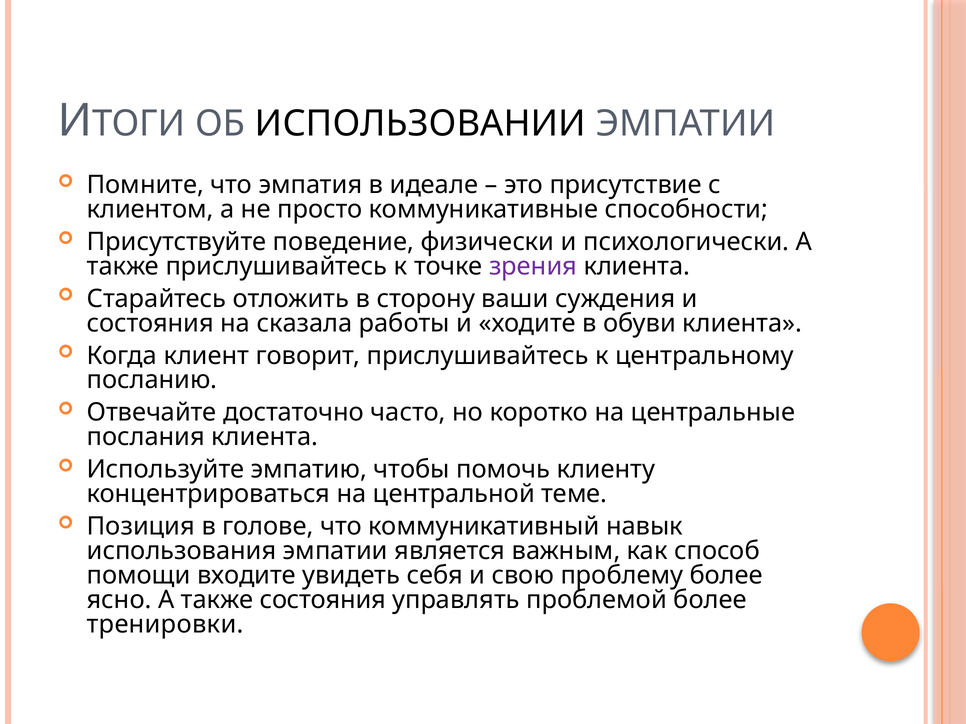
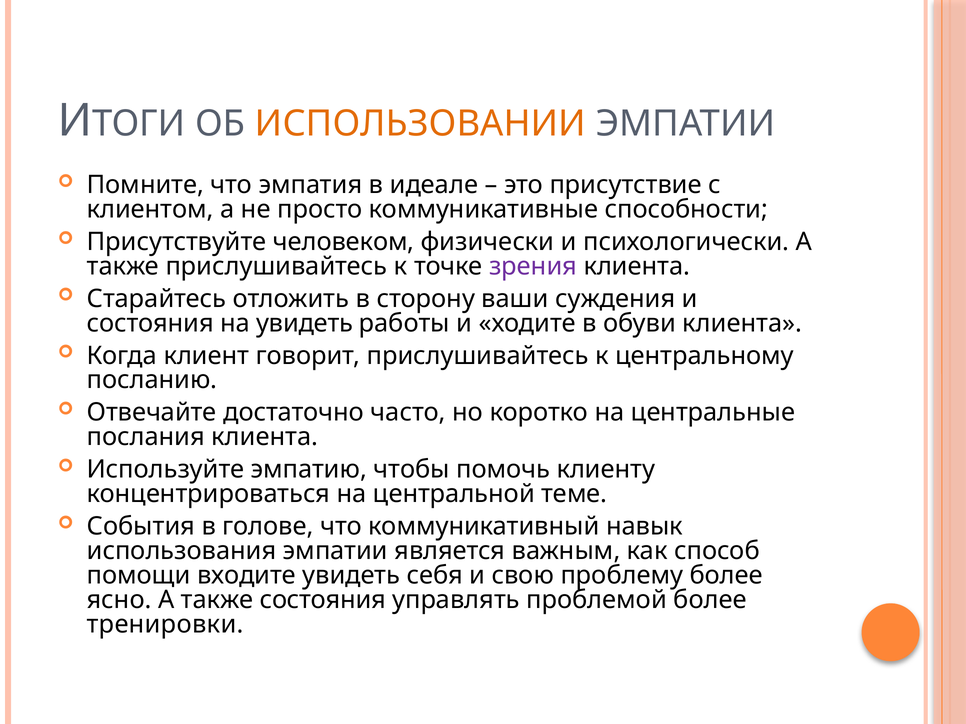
ИСПОЛЬЗОВАНИИ colour: black -> orange (420, 124)
поведение: поведение -> человеком (344, 242)
на сказала: сказала -> увидеть (305, 323)
Позиция: Позиция -> События (141, 527)
